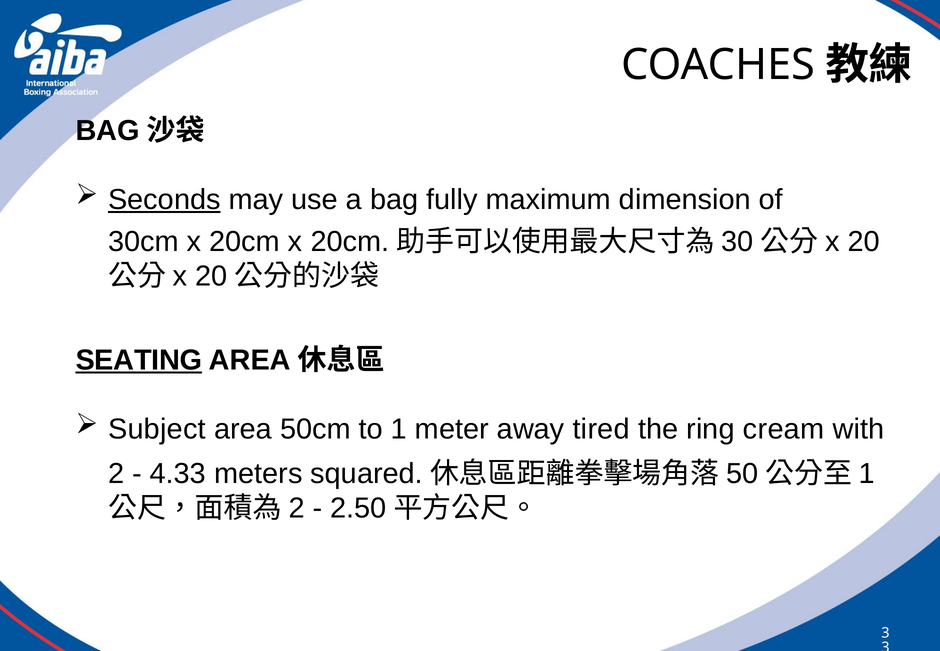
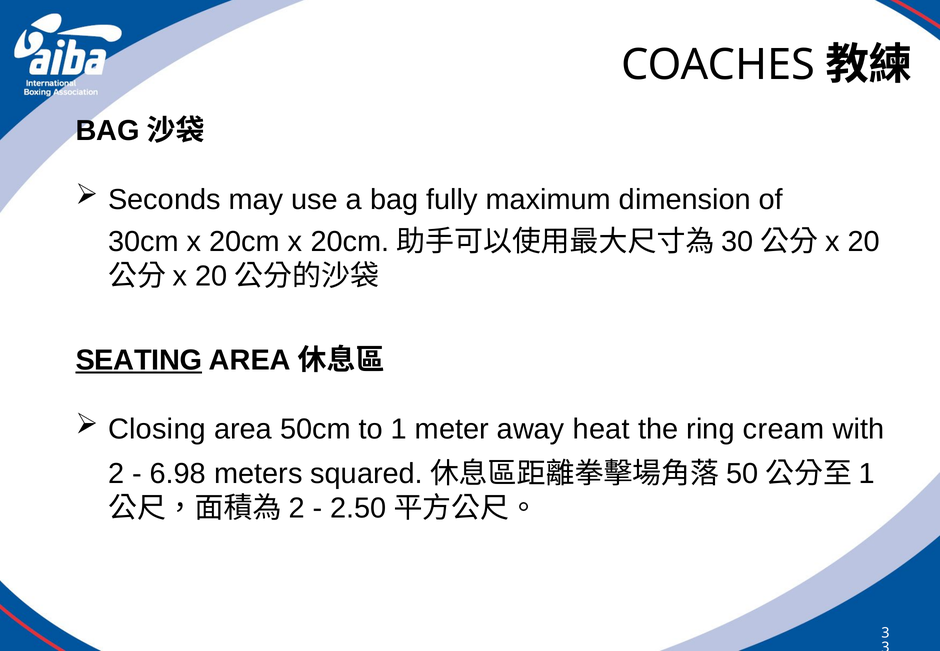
Seconds underline: present -> none (164, 199)
Subject: Subject -> Closing (157, 429)
tired: tired -> heat (601, 429)
4.33: 4.33 -> 6.98 (178, 473)
